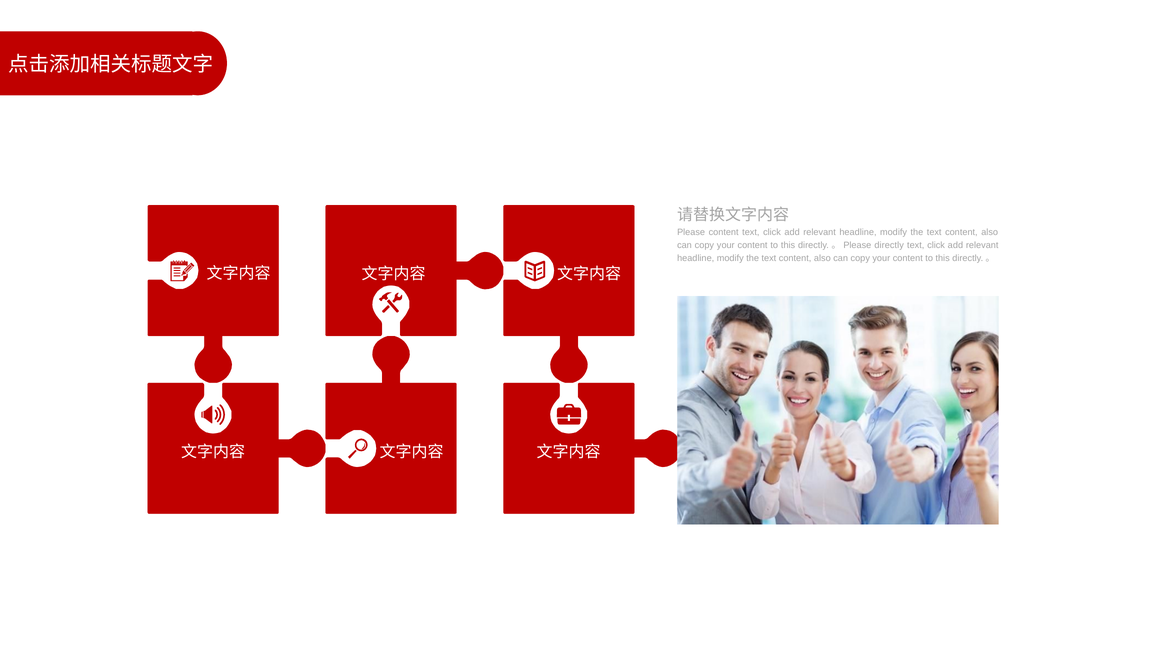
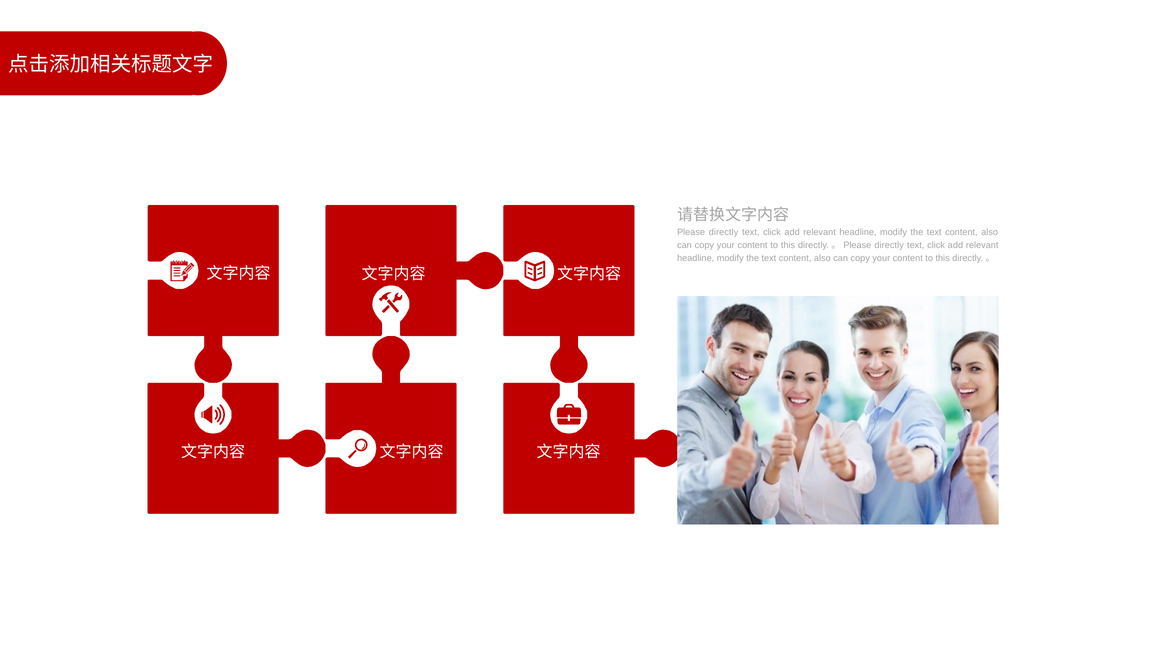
content: content -> directly (724, 233)
